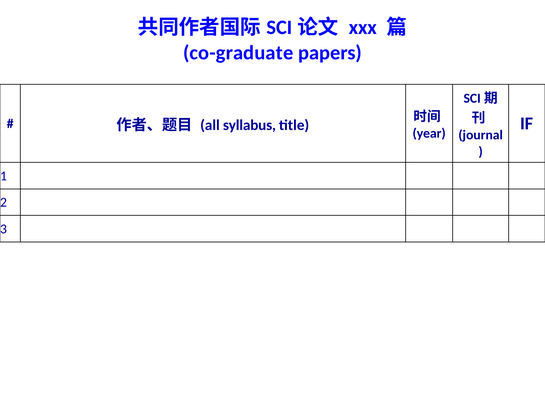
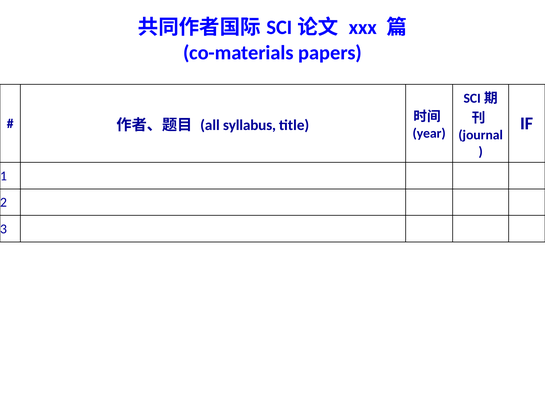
co-graduate: co-graduate -> co-materials (238, 53)
